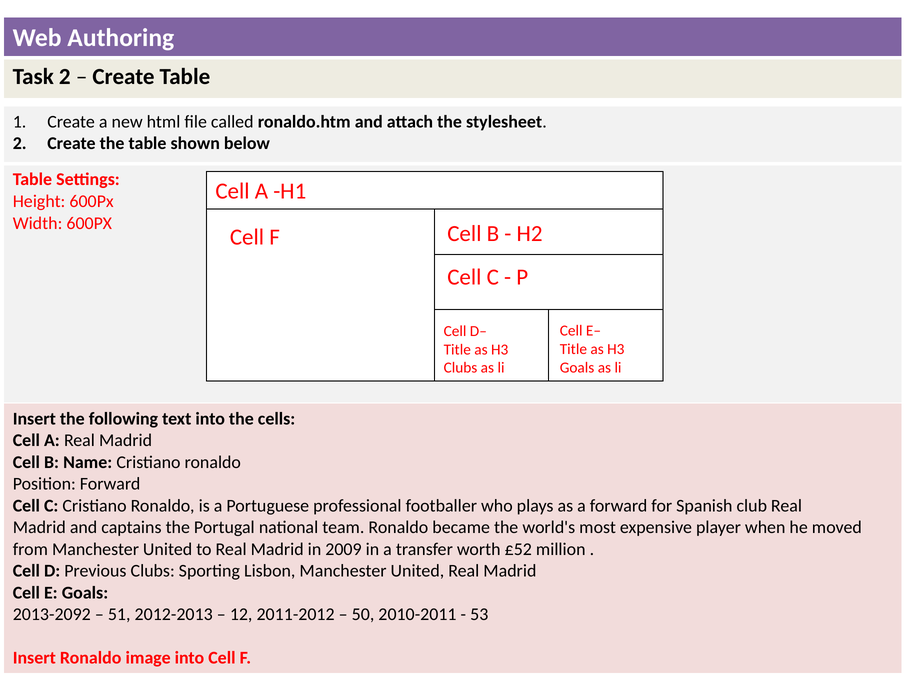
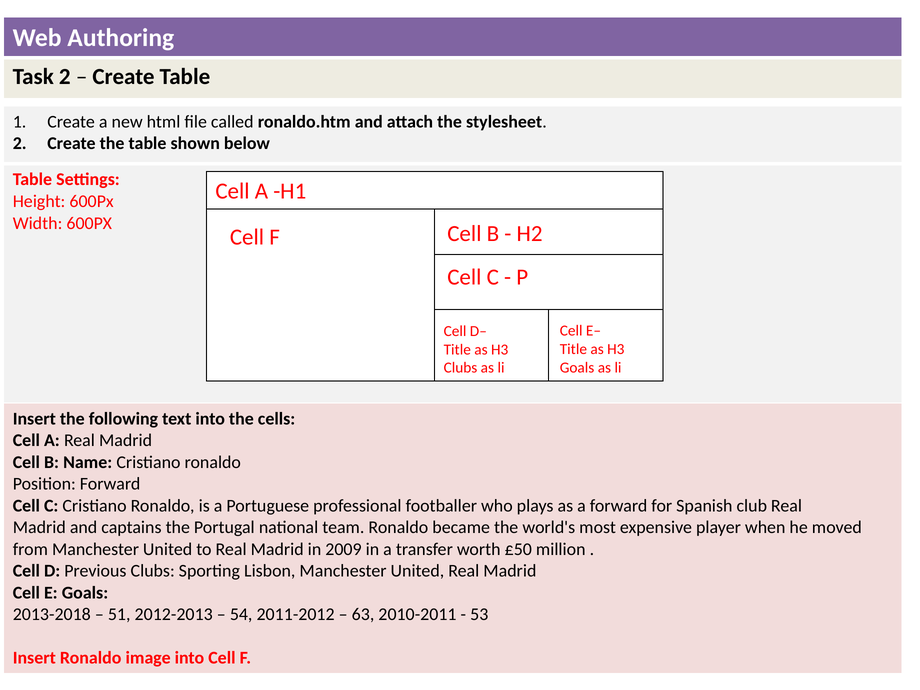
£52: £52 -> £50 (518, 549)
2013-2092: 2013-2092 -> 2013-2018 (52, 615)
12: 12 -> 54 (241, 615)
50: 50 -> 63 (363, 615)
